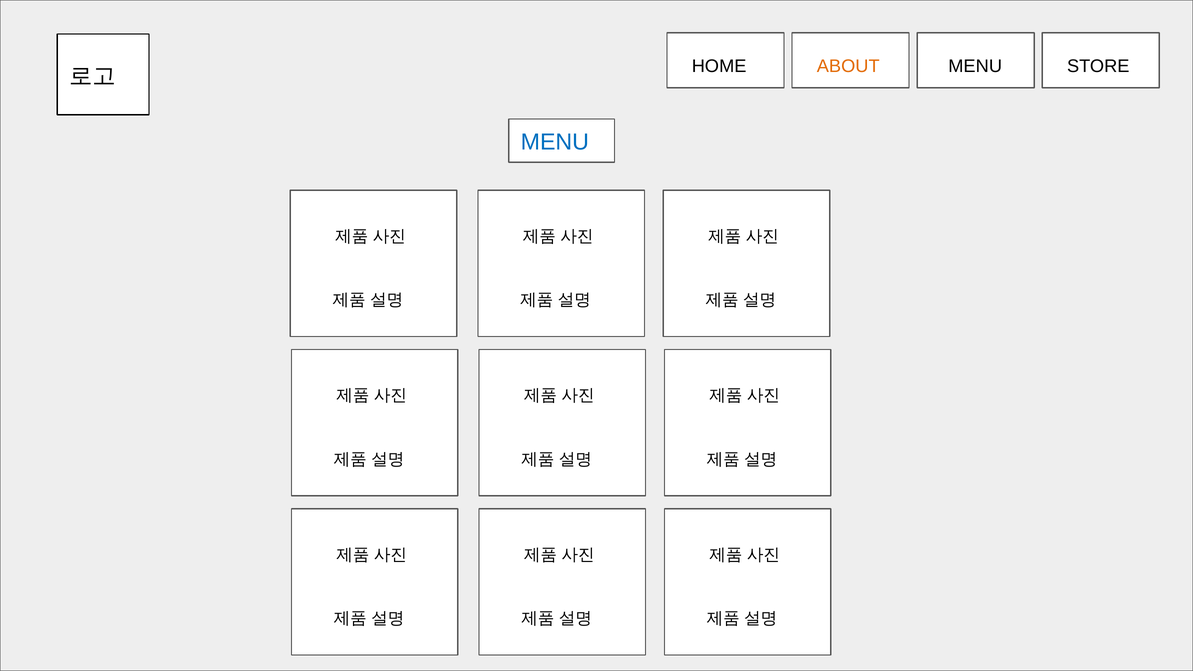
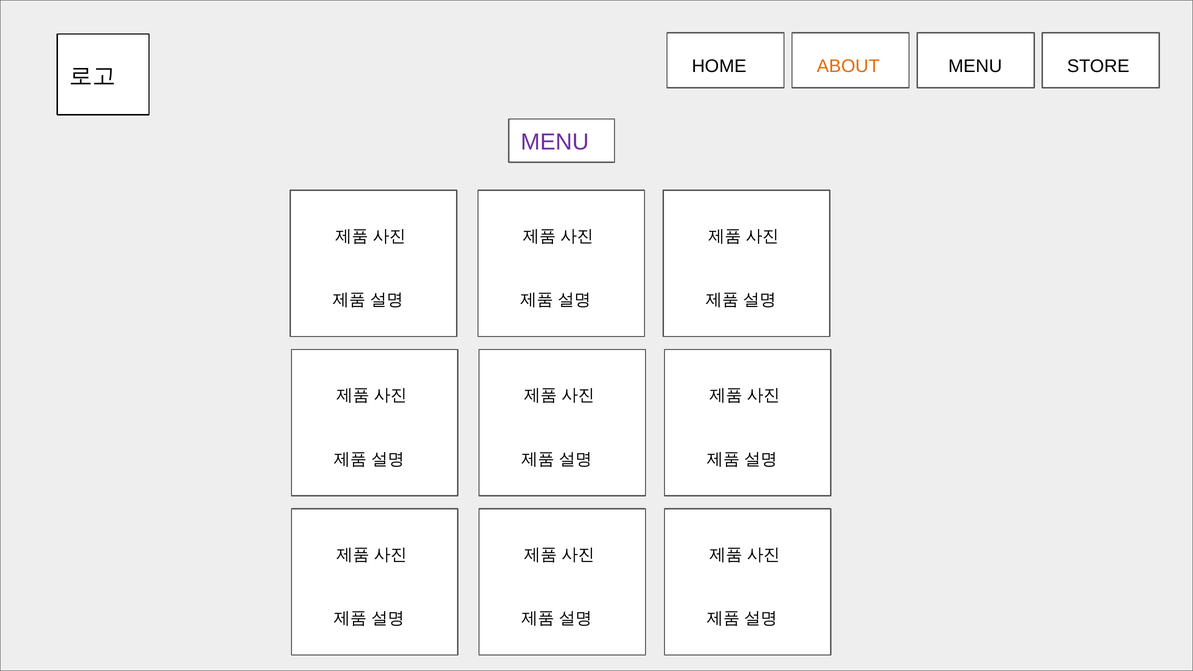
MENU colour: blue -> purple (555, 142)
